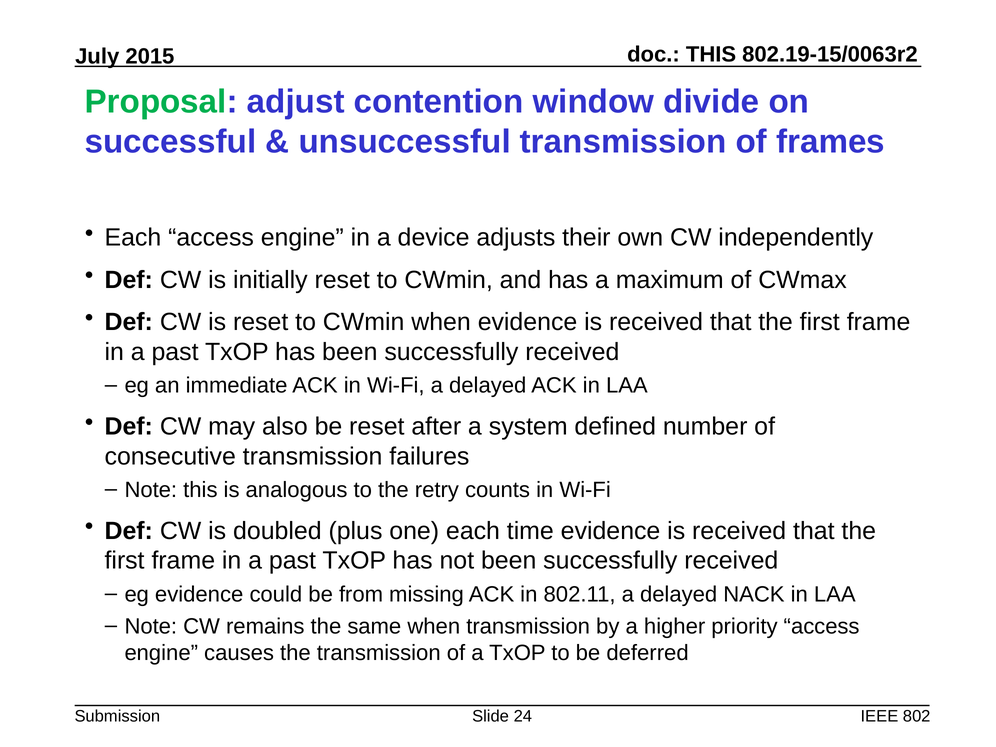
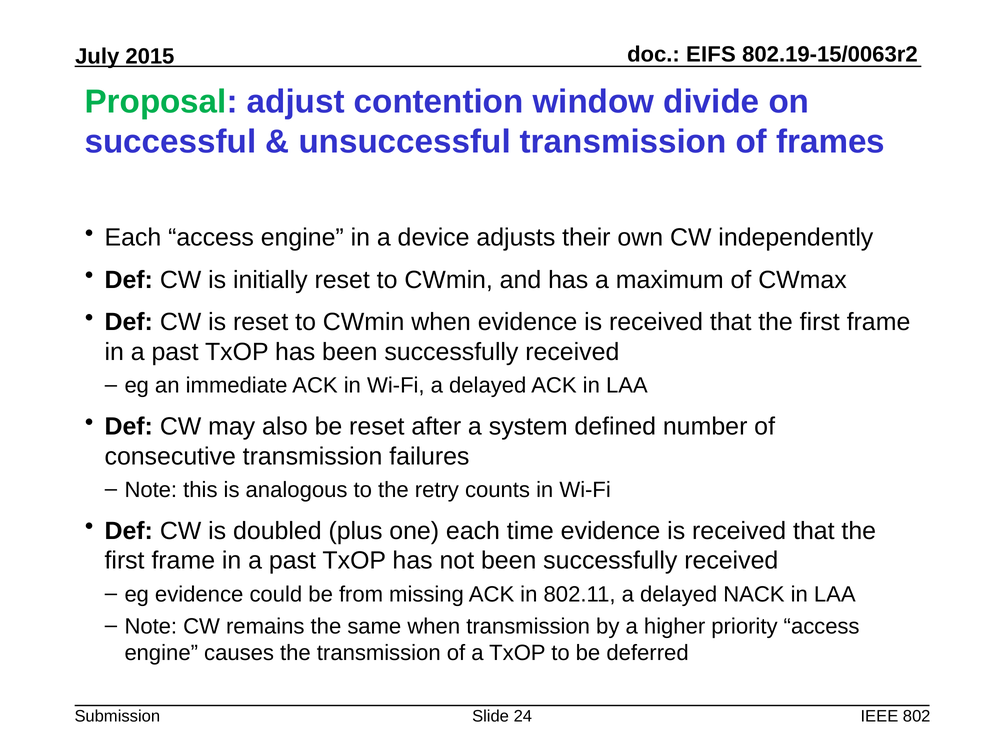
THIS: THIS -> EIFS (711, 55)
